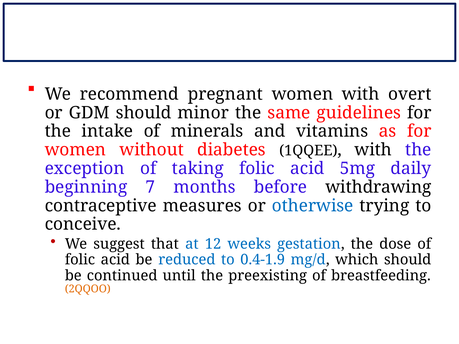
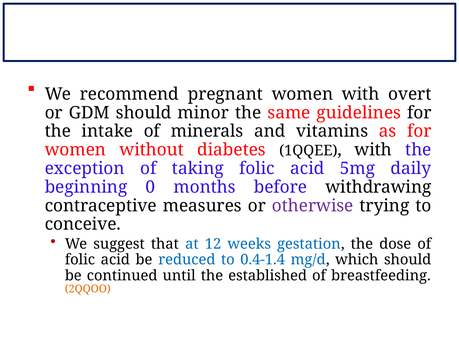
7: 7 -> 0 (150, 187)
otherwise colour: blue -> purple (313, 206)
0.4-1.9: 0.4-1.9 -> 0.4-1.4 (263, 260)
preexisting: preexisting -> established (268, 276)
